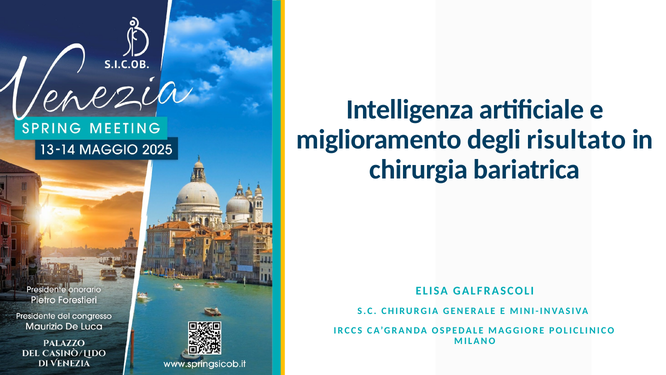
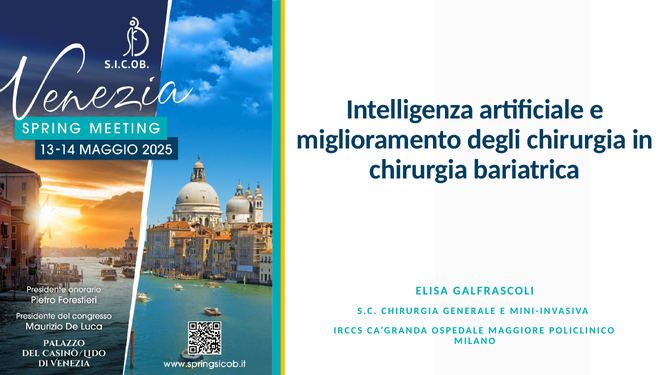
degli risultato: risultato -> chirurgia (577, 140)
